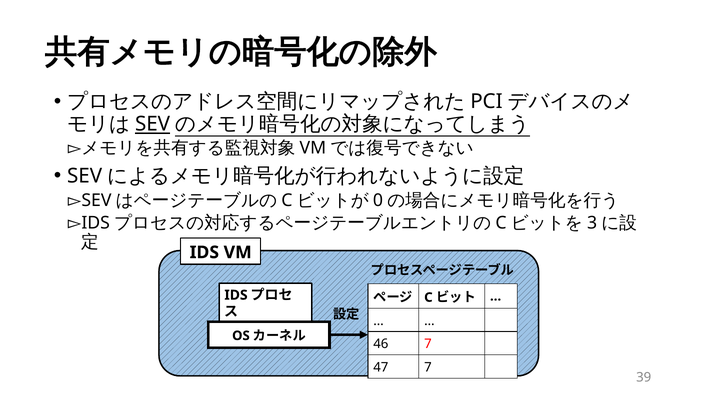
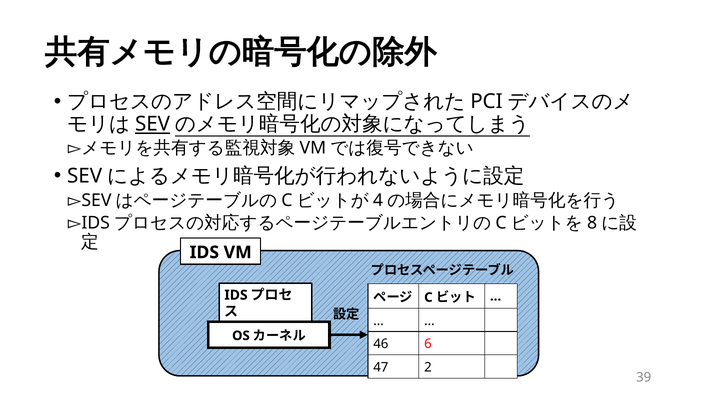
0: 0 -> 4 (378, 201)
3: 3 -> 8 (592, 223)
46 7: 7 -> 6 (428, 344)
47 7: 7 -> 2 (428, 368)
